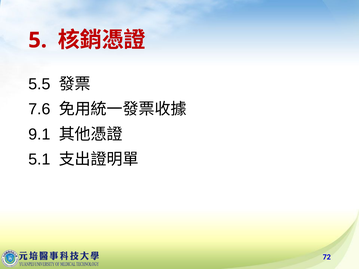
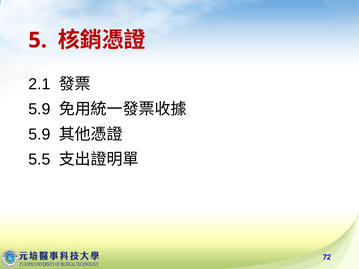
5.5: 5.5 -> 2.1 (39, 84)
7.6: 7.6 -> 5.9 (39, 109)
9.1: 9.1 -> 5.9 (39, 134)
5.1: 5.1 -> 5.5 (39, 160)
